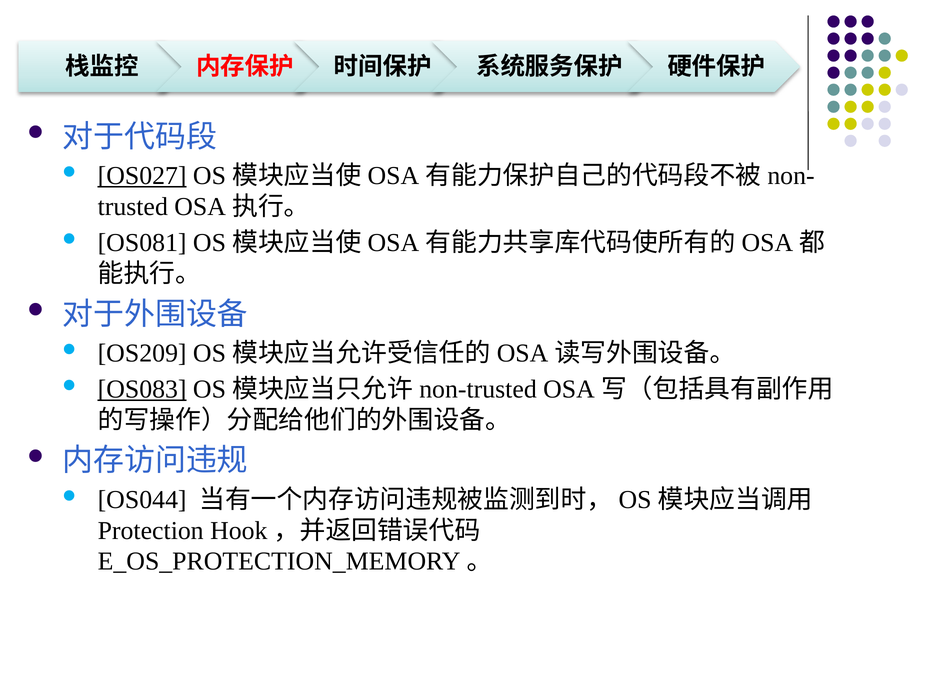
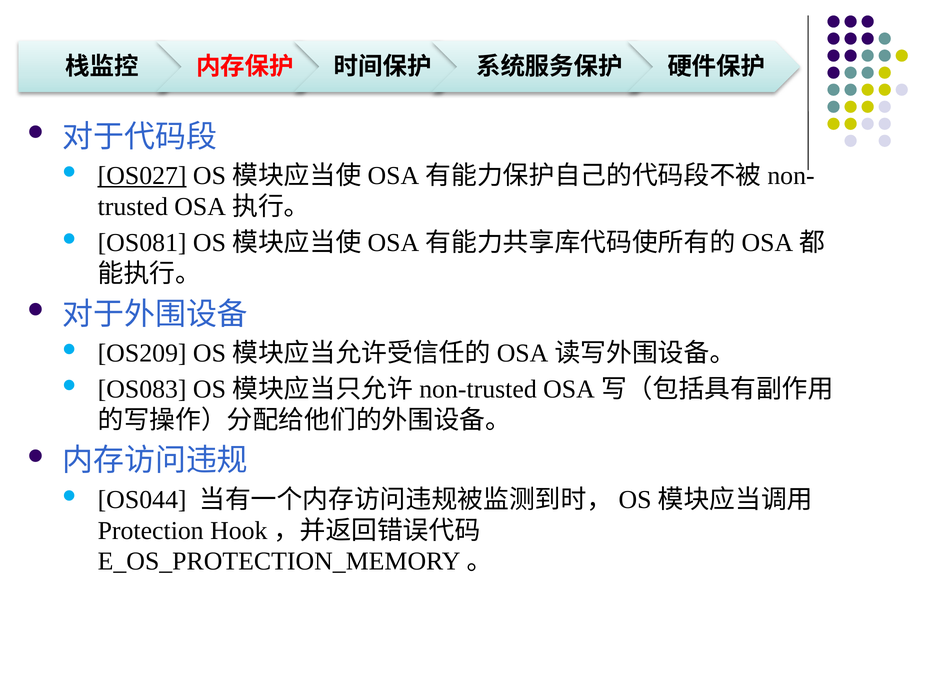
OS083 underline: present -> none (142, 389)
